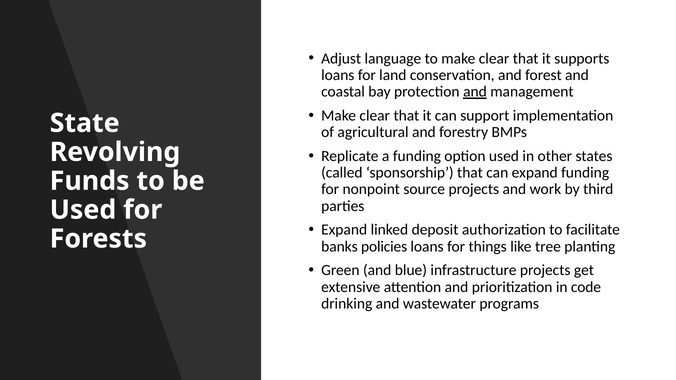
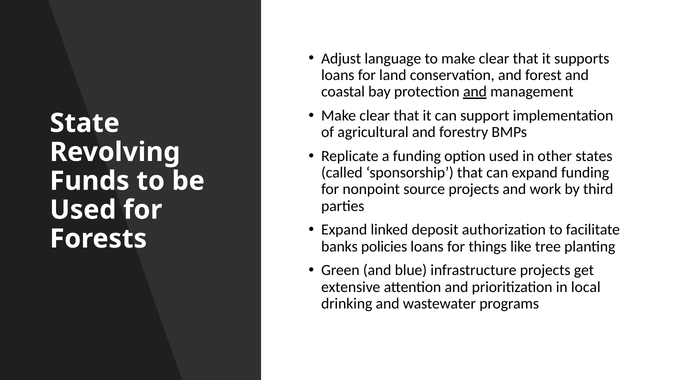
code: code -> local (586, 287)
